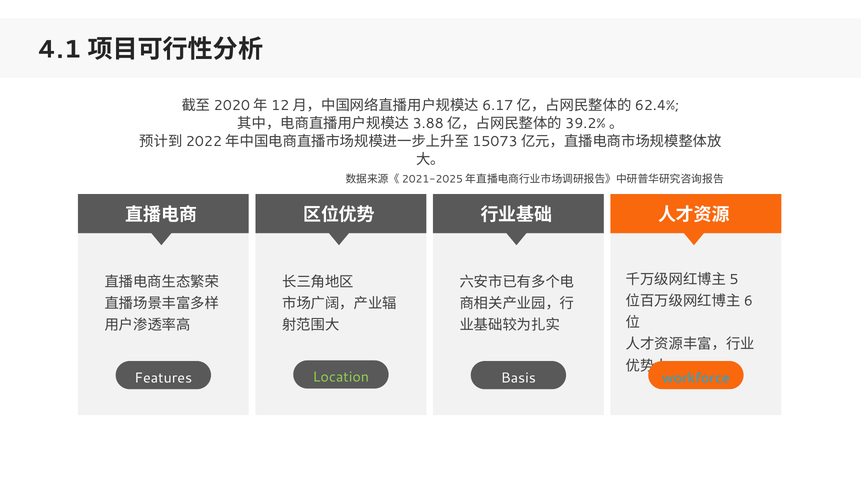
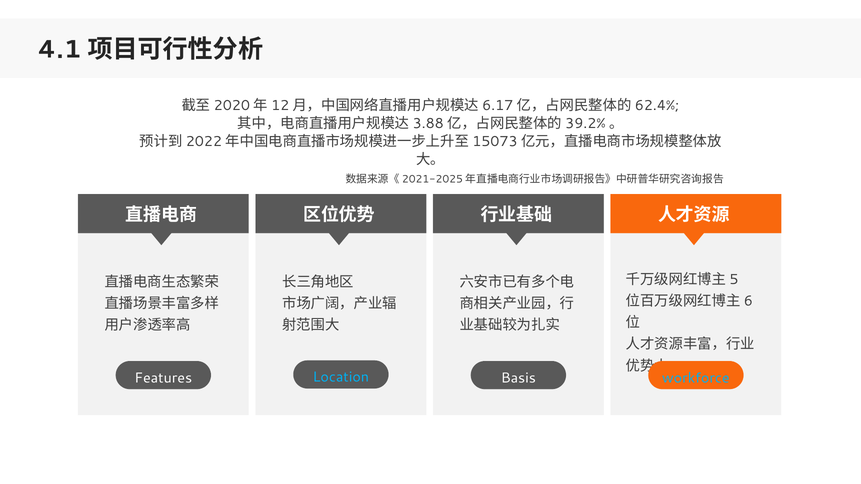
Location colour: light green -> light blue (341, 377)
